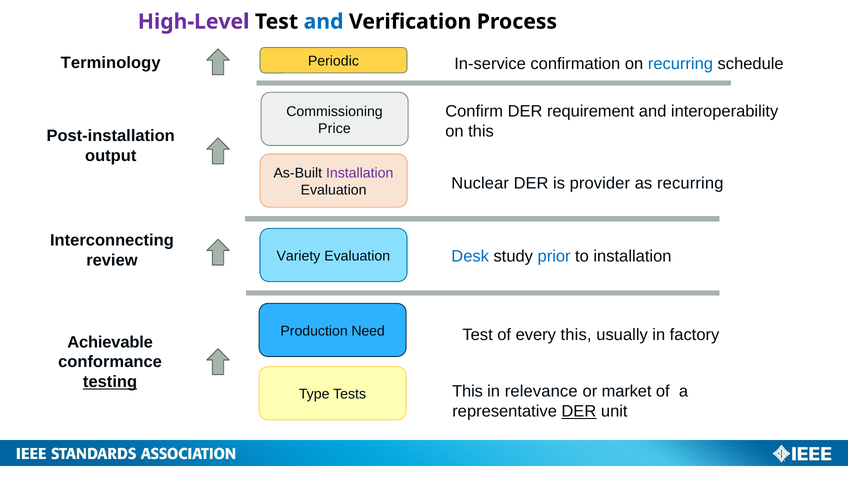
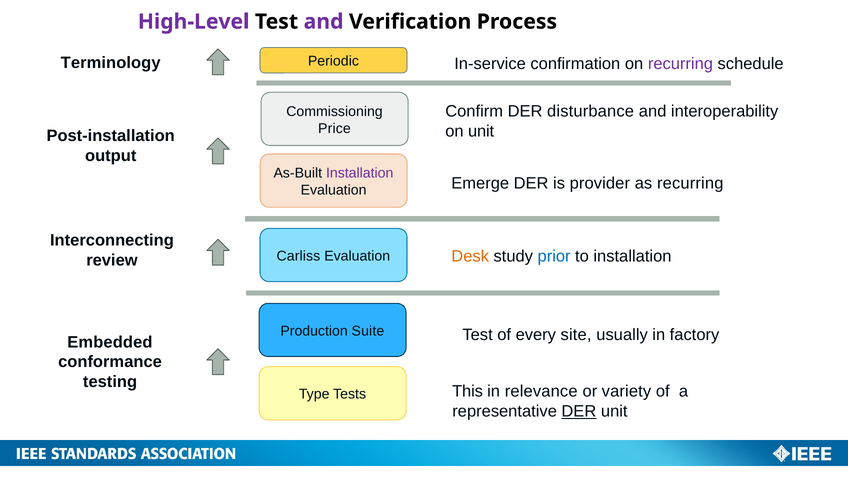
and colour: blue -> purple (324, 22)
recurring colour: blue -> purple (680, 64)
requirement: requirement -> disturbance (591, 111)
on this: this -> unit (481, 131)
Nuclear: Nuclear -> Emerge (480, 184)
Desk colour: blue -> orange (470, 256)
Variety: Variety -> Carliss (298, 256)
Need: Need -> Suite (368, 331)
every this: this -> site (576, 335)
Achievable: Achievable -> Embedded (110, 342)
testing underline: present -> none (110, 382)
market: market -> variety (626, 391)
